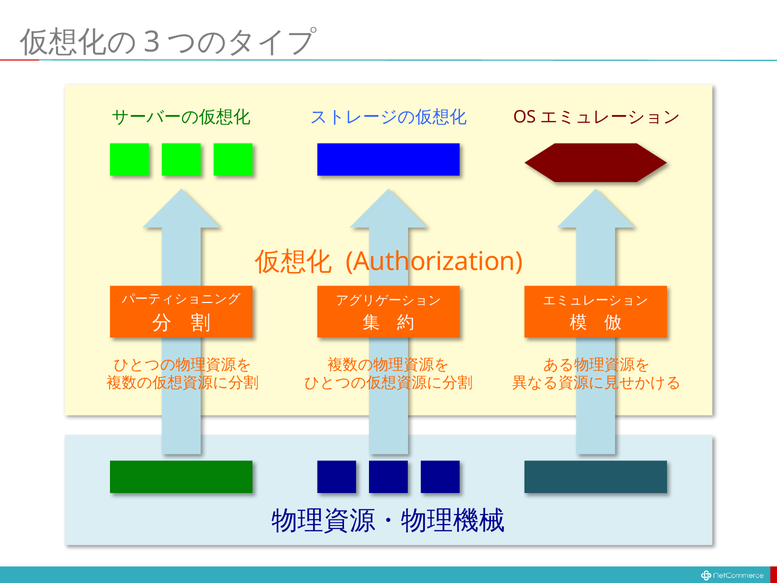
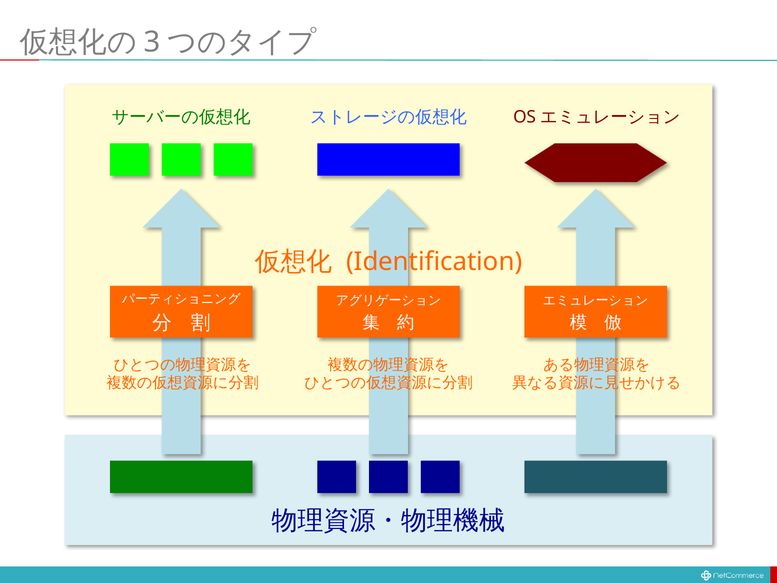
Authorization: Authorization -> Identification (434, 262)
